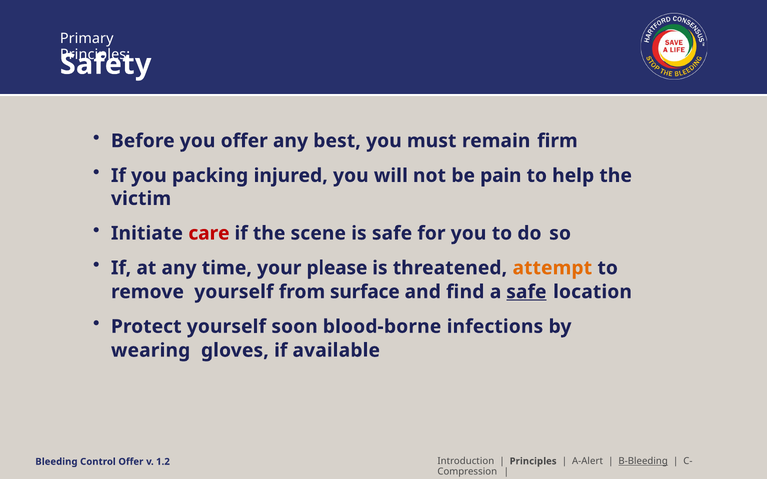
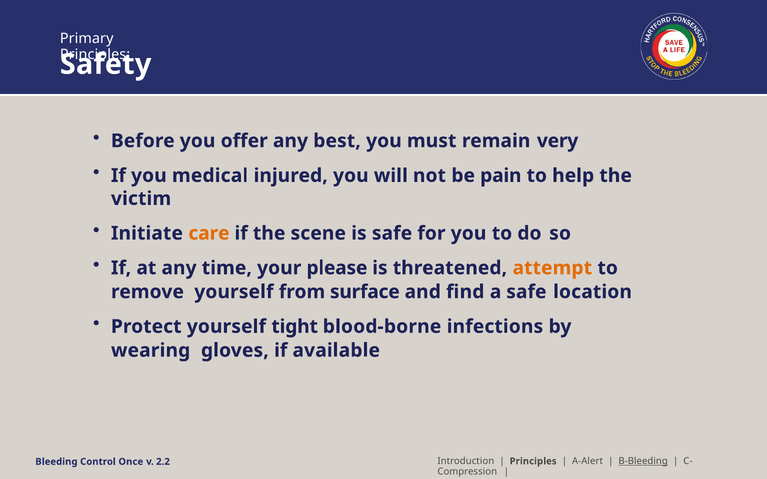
firm: firm -> very (558, 141)
packing: packing -> medical (210, 176)
care colour: red -> orange (209, 233)
safe underline: present -> none (526, 292)
soon: soon -> tight (295, 327)
Control Offer: Offer -> Once (131, 462)
1.2: 1.2 -> 2.2 (163, 462)
